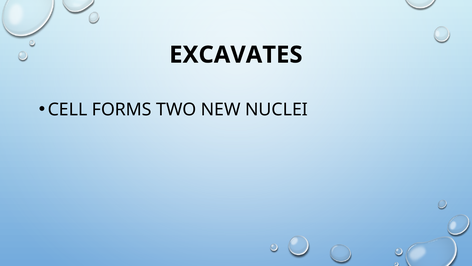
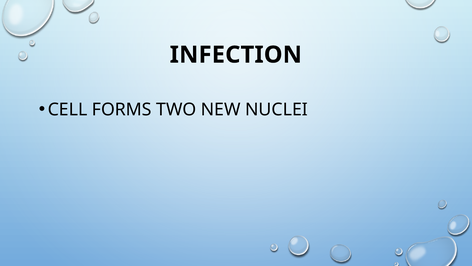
EXCAVATES: EXCAVATES -> INFECTION (236, 55)
